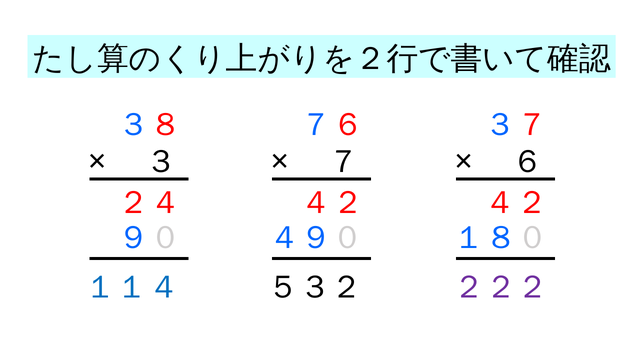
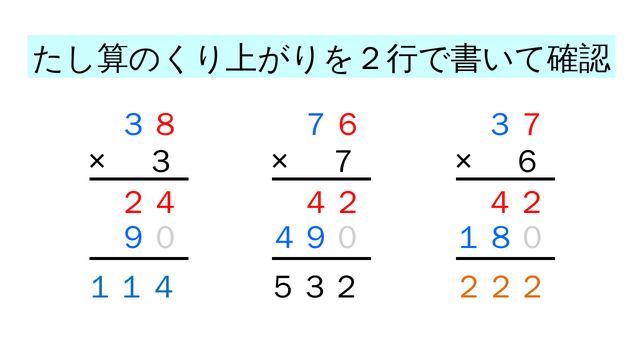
２２２ colour: purple -> orange (501, 287)
